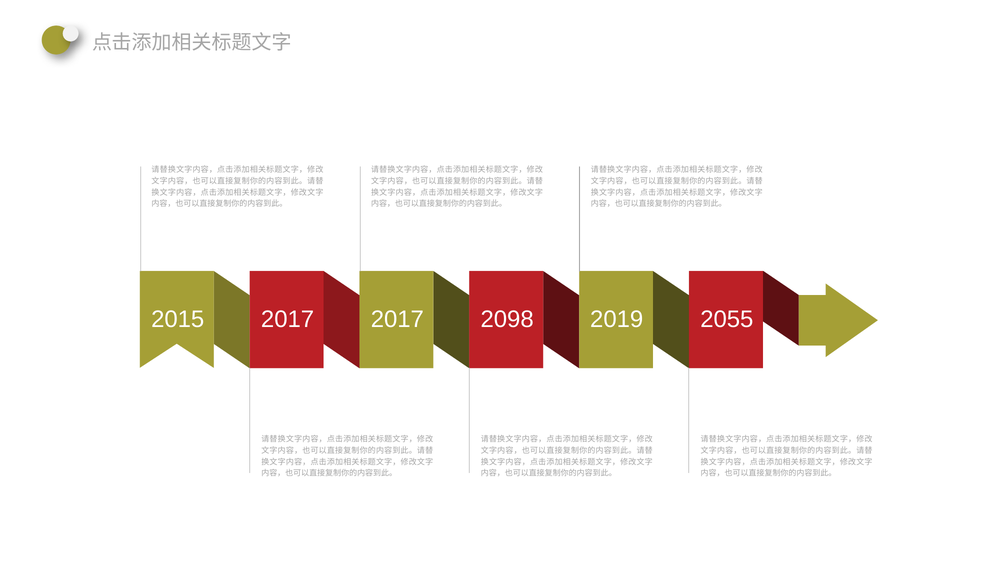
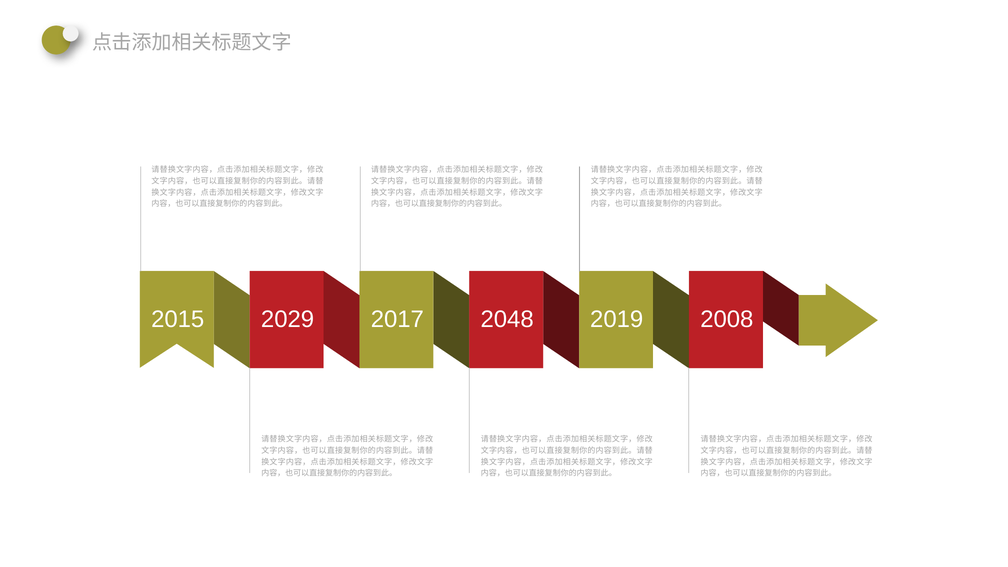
2015 2017: 2017 -> 2029 (288, 320)
2098: 2098 -> 2048 (507, 320)
2055: 2055 -> 2008 (727, 320)
